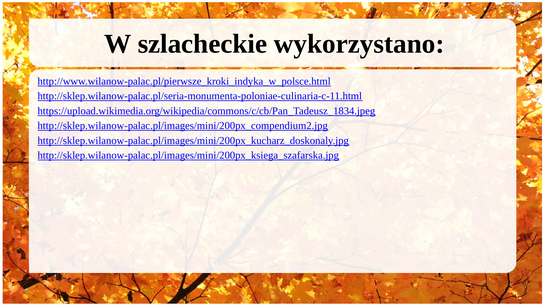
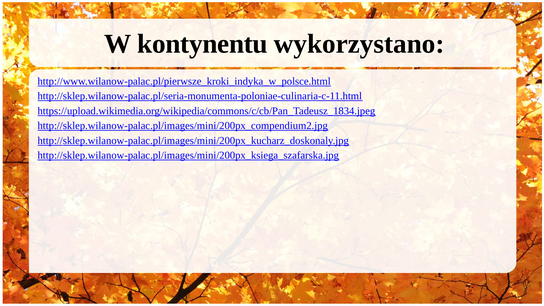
szlacheckie: szlacheckie -> kontynentu (203, 44)
